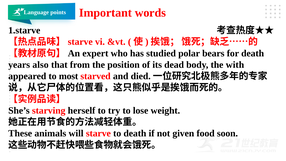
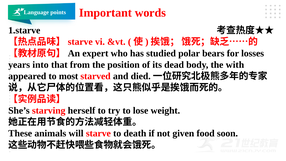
for death: death -> losses (253, 53)
also: also -> into (41, 65)
